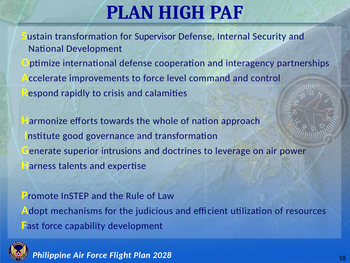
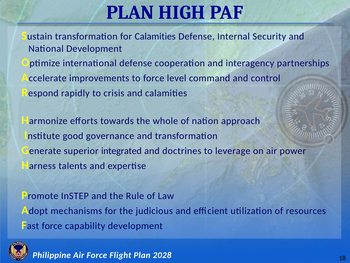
for Supervisor: Supervisor -> Calamities (155, 36)
intrusions: intrusions -> integrated (121, 151)
